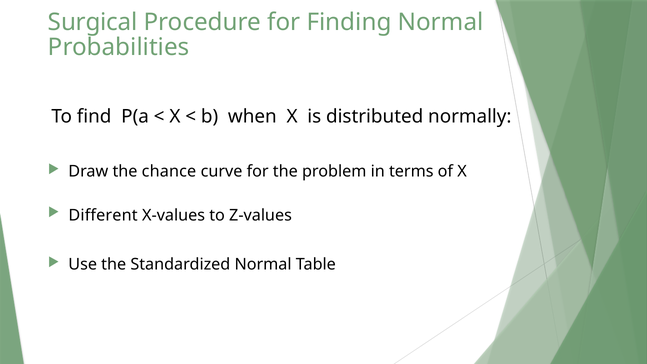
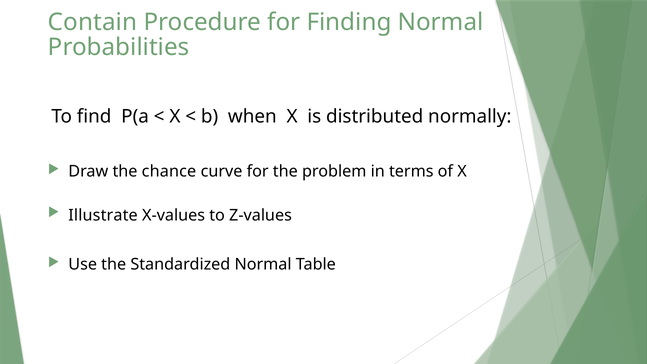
Surgical: Surgical -> Contain (93, 22)
Different: Different -> Illustrate (103, 216)
